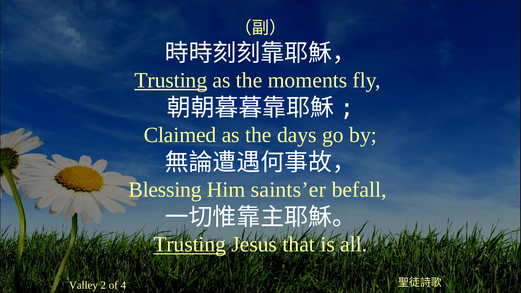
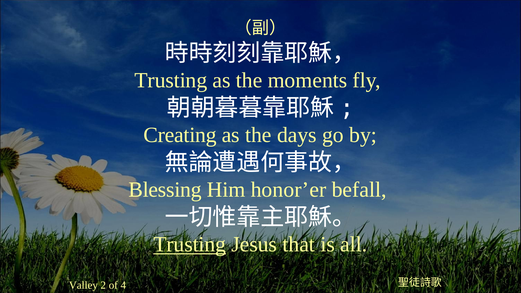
Trusting underline: present -> none (171, 80)
Claimed: Claimed -> Creating (180, 135)
saints’er: saints’er -> honor’er (288, 190)
